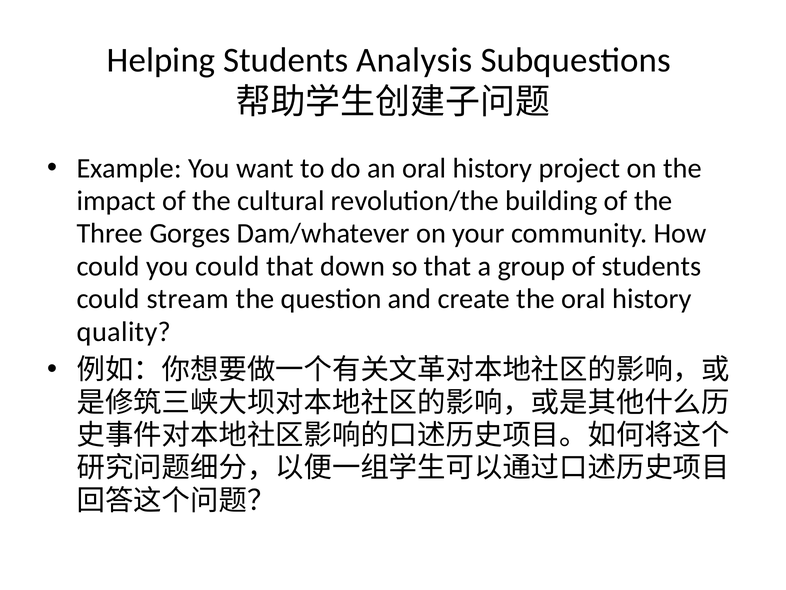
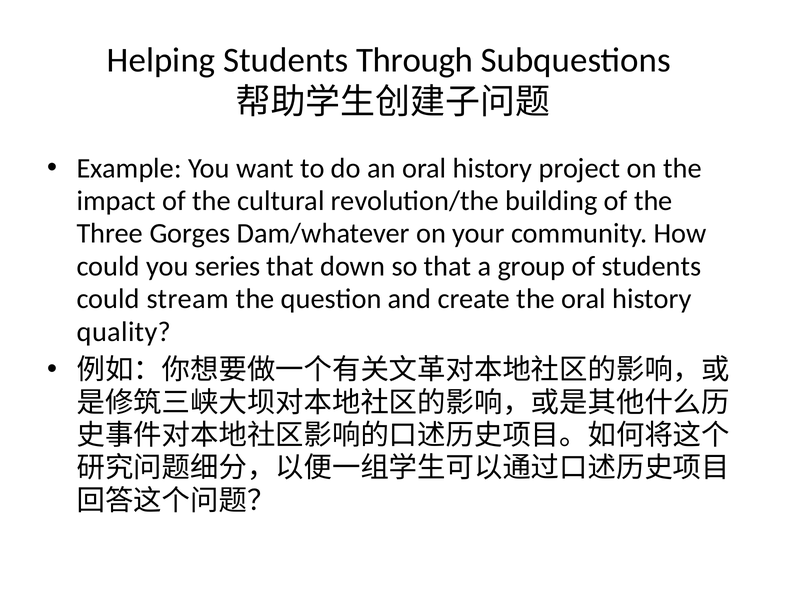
Analysis: Analysis -> Through (415, 60)
you could: could -> series (228, 266)
